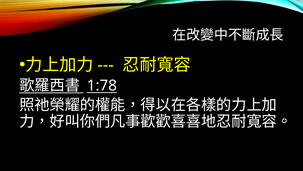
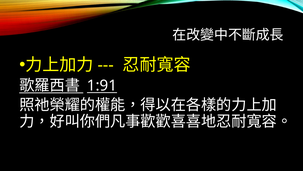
1:78: 1:78 -> 1:91 (102, 85)
